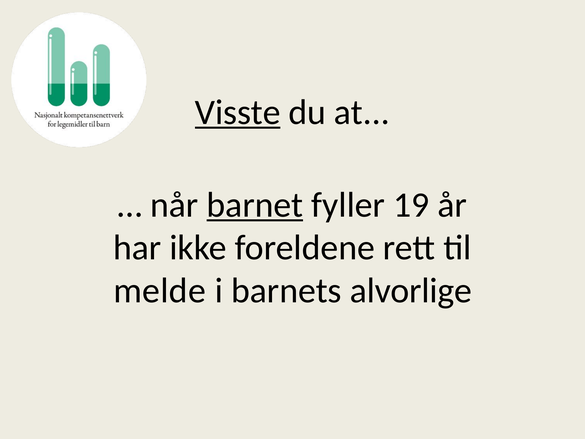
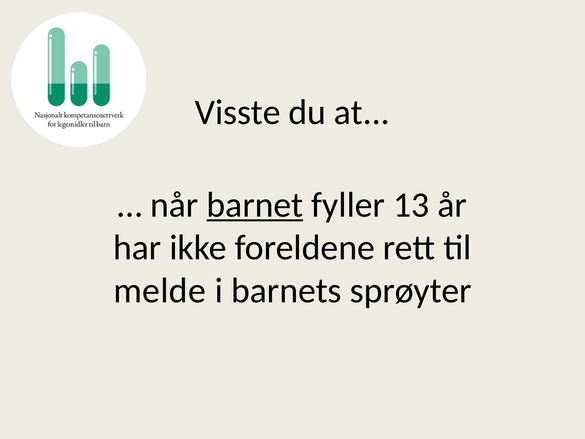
Visste underline: present -> none (238, 112)
19: 19 -> 13 (411, 205)
alvorlige: alvorlige -> sprøyter (411, 291)
